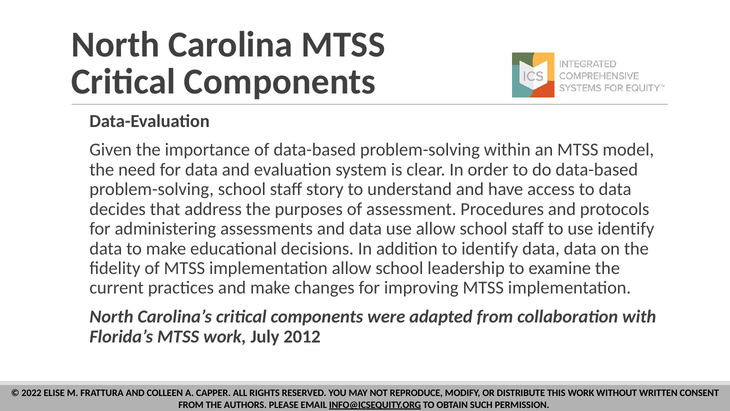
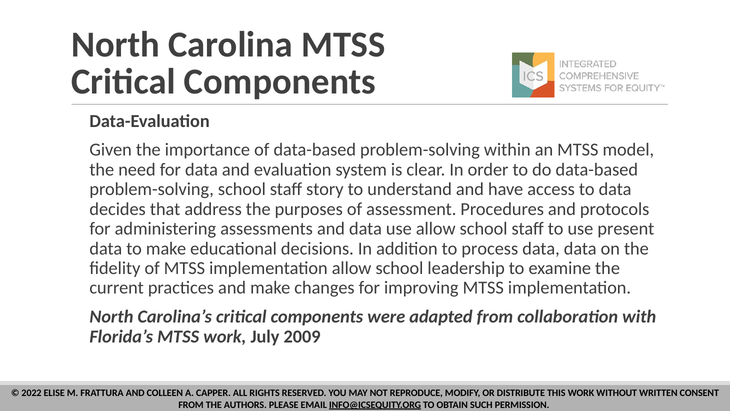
use identify: identify -> present (626, 229)
to identify: identify -> process (490, 248)
2012: 2012 -> 2009 (302, 336)
